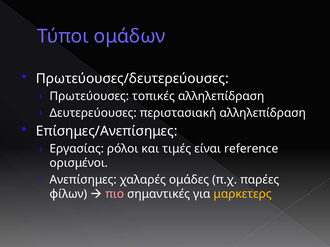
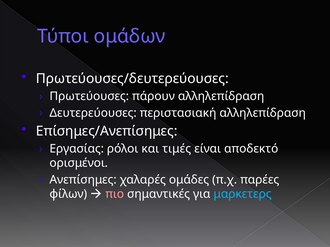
τοπικές: τοπικές -> πάρουν (153, 96)
reference: reference -> αποδεκτό (251, 149)
μαρκετερς colour: yellow -> light blue (243, 194)
